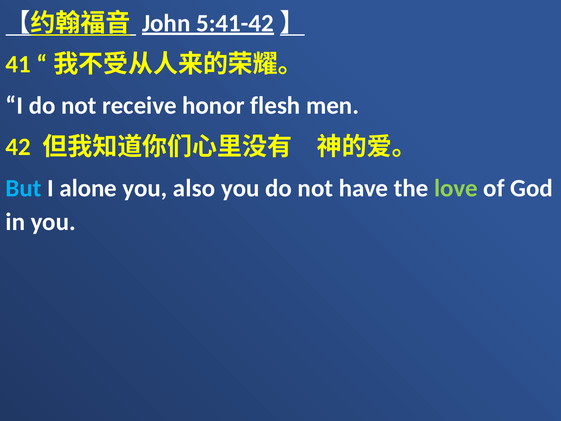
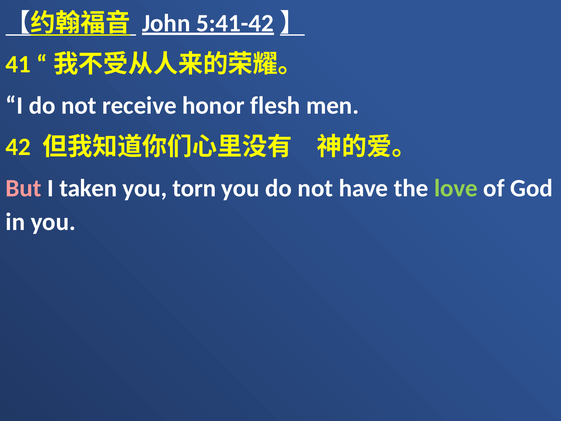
But colour: light blue -> pink (24, 188)
alone: alone -> taken (88, 188)
also: also -> torn (194, 188)
